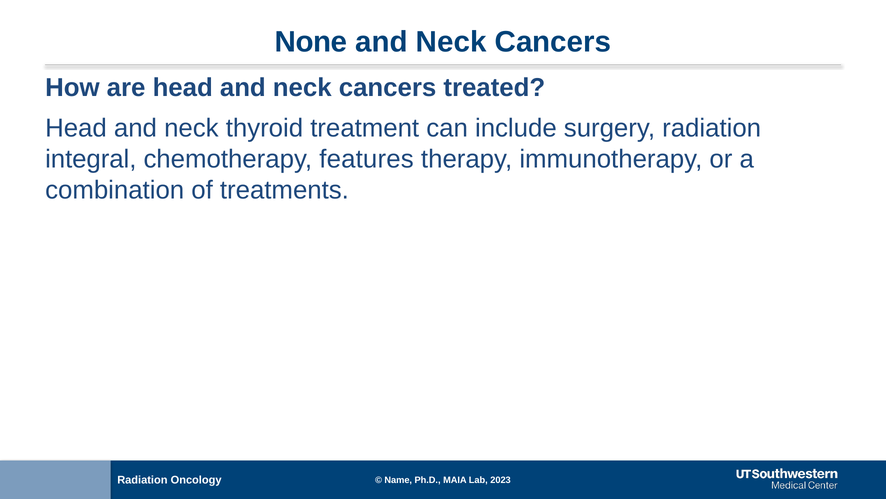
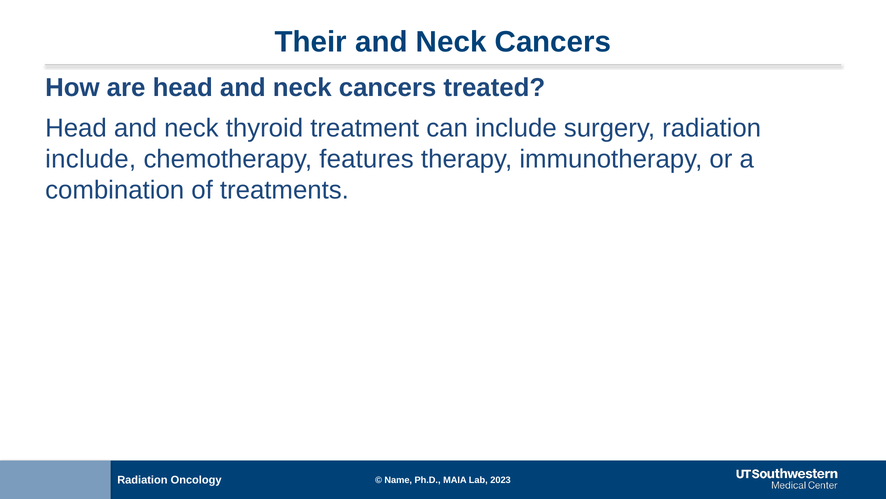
None: None -> Their (311, 42)
integral: integral -> include (91, 159)
